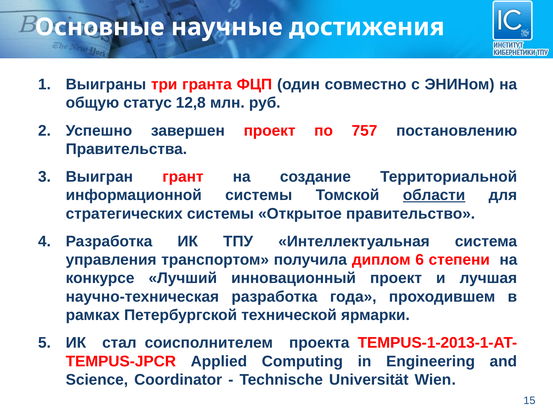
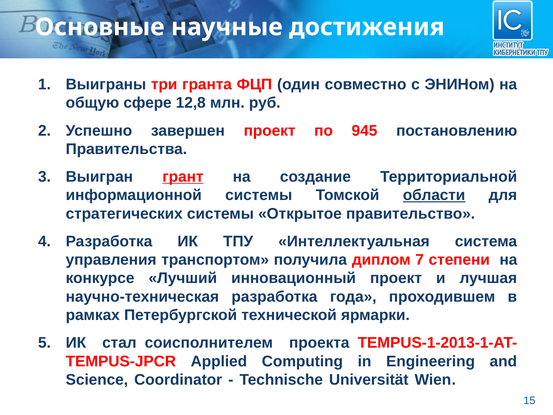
статус: статус -> сфере (148, 103)
757: 757 -> 945 (364, 131)
грант underline: none -> present (183, 177)
6: 6 -> 7 (420, 260)
